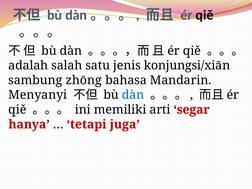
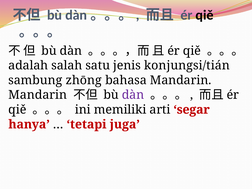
konjungsi/xiān: konjungsi/xiān -> konjungsi/tián (187, 66)
Menyanyi: Menyanyi -> Mandarin (38, 95)
dàn colour: blue -> purple (133, 95)
